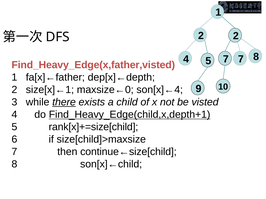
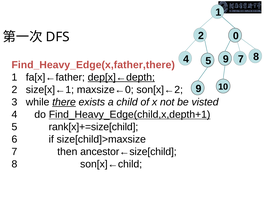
2 2: 2 -> 0 (236, 36)
5 7: 7 -> 9 (226, 59)
Find_Heavy_Edge(x,father,visted: Find_Heavy_Edge(x,father,visted -> Find_Heavy_Edge(x,father,there (93, 65)
dep[x]←depth underline: none -> present (121, 77)
son[x]←4: son[x]←4 -> son[x]←2 (160, 90)
continue←size[child: continue←size[child -> ancestor←size[child (128, 152)
